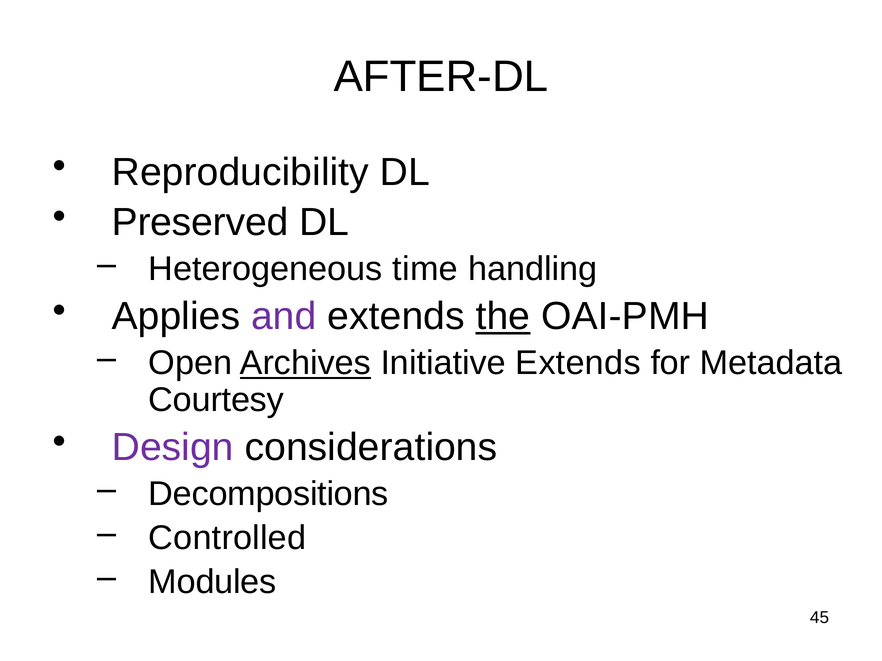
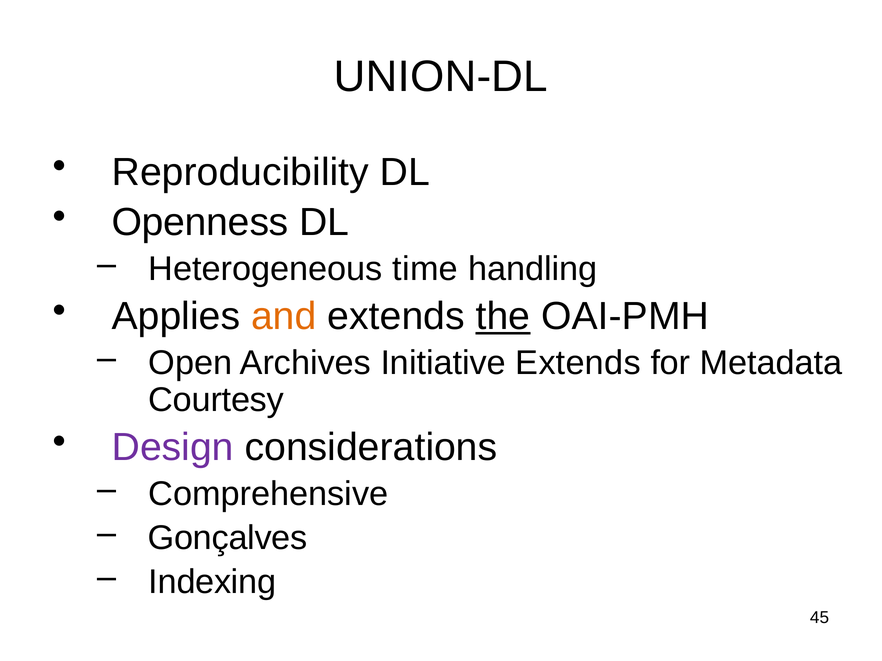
AFTER-DL: AFTER-DL -> UNION-DL (441, 77)
Preserved: Preserved -> Openness (200, 223)
and colour: purple -> orange (284, 317)
Archives underline: present -> none (305, 363)
Decompositions: Decompositions -> Comprehensive (268, 495)
Controlled: Controlled -> Gonçalves (228, 538)
Modules: Modules -> Indexing (212, 582)
